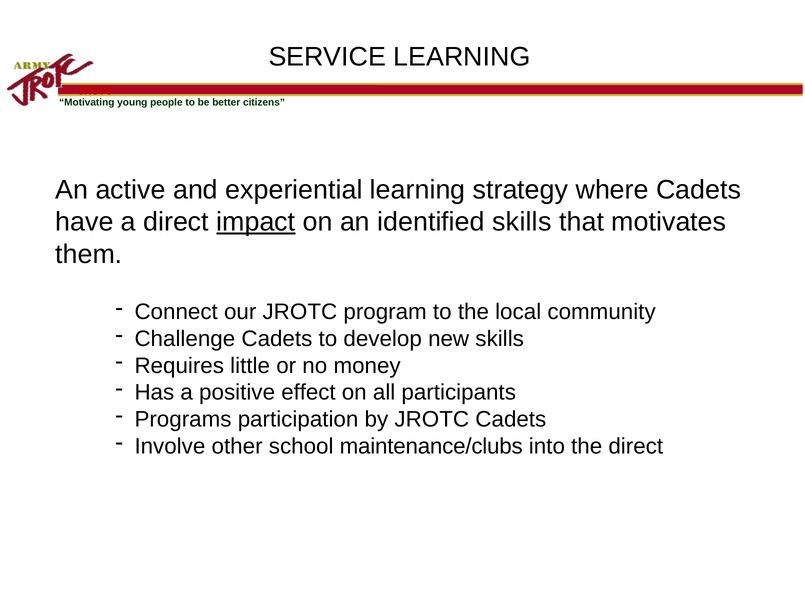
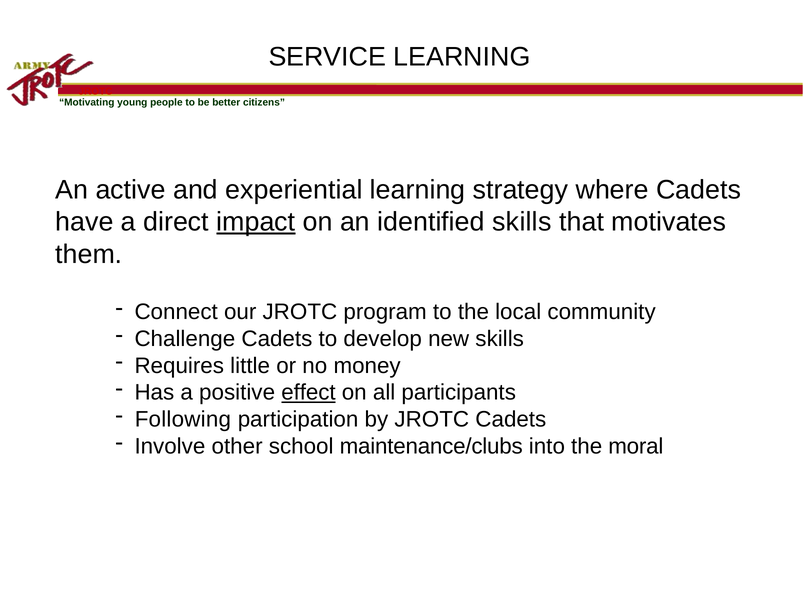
effect underline: none -> present (308, 392)
Programs: Programs -> Following (183, 419)
the direct: direct -> moral (636, 446)
